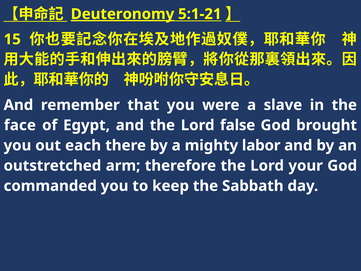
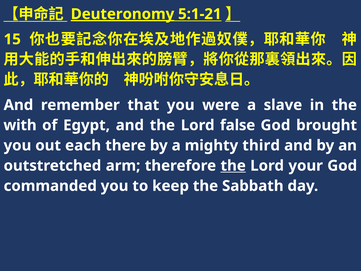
face: face -> with (20, 125)
labor: labor -> third (261, 145)
the underline: none -> present (233, 166)
